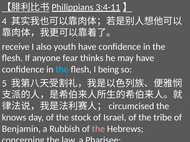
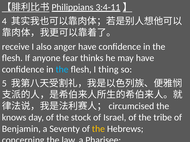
youth: youth -> anger (65, 47)
being: being -> thing (108, 70)
Rubbish: Rubbish -> Seventy (65, 129)
the colour: pink -> yellow (98, 129)
